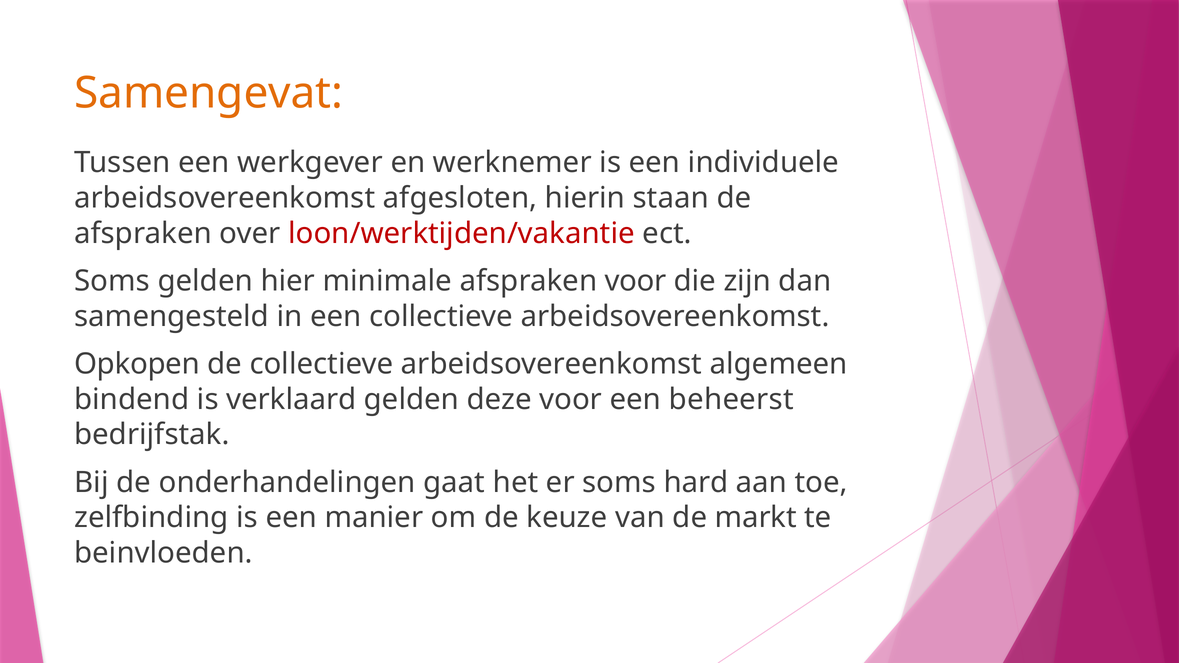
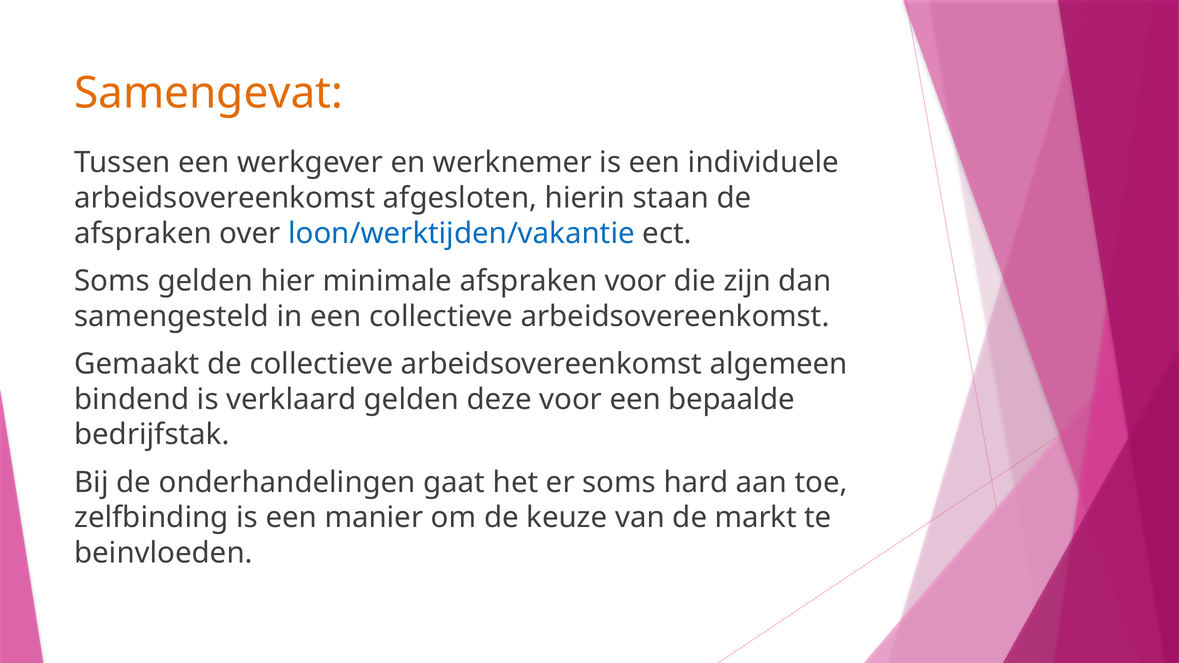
loon/werktijden/vakantie colour: red -> blue (461, 233)
Opkopen: Opkopen -> Gemaakt (137, 364)
beheerst: beheerst -> bepaalde (732, 399)
